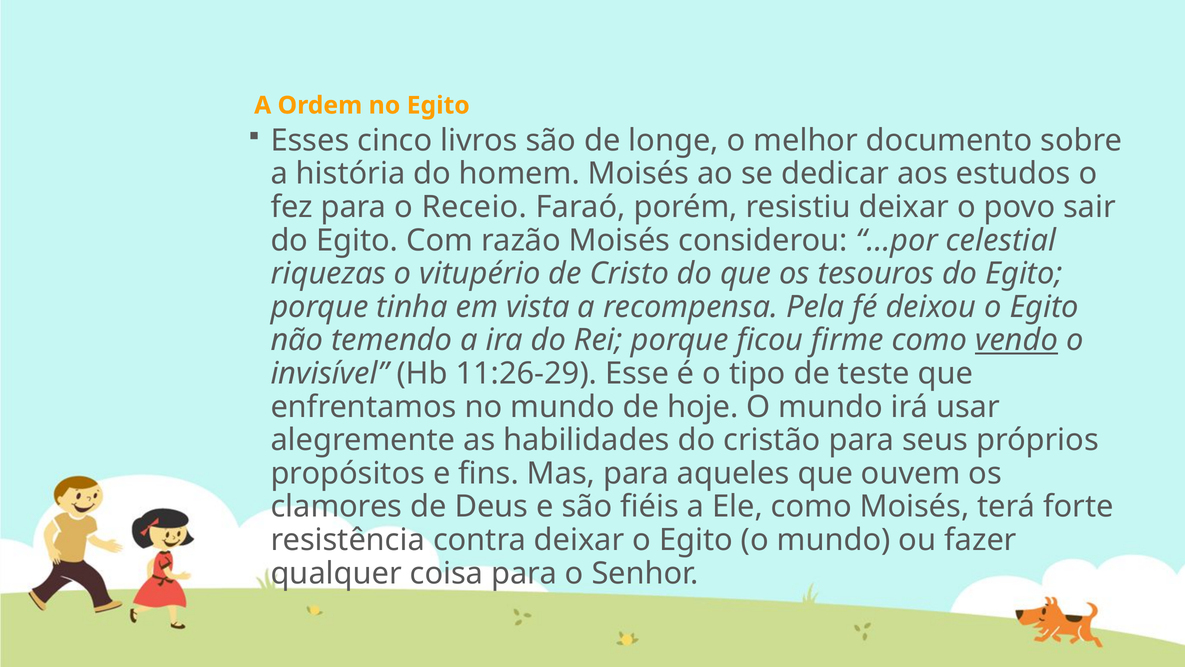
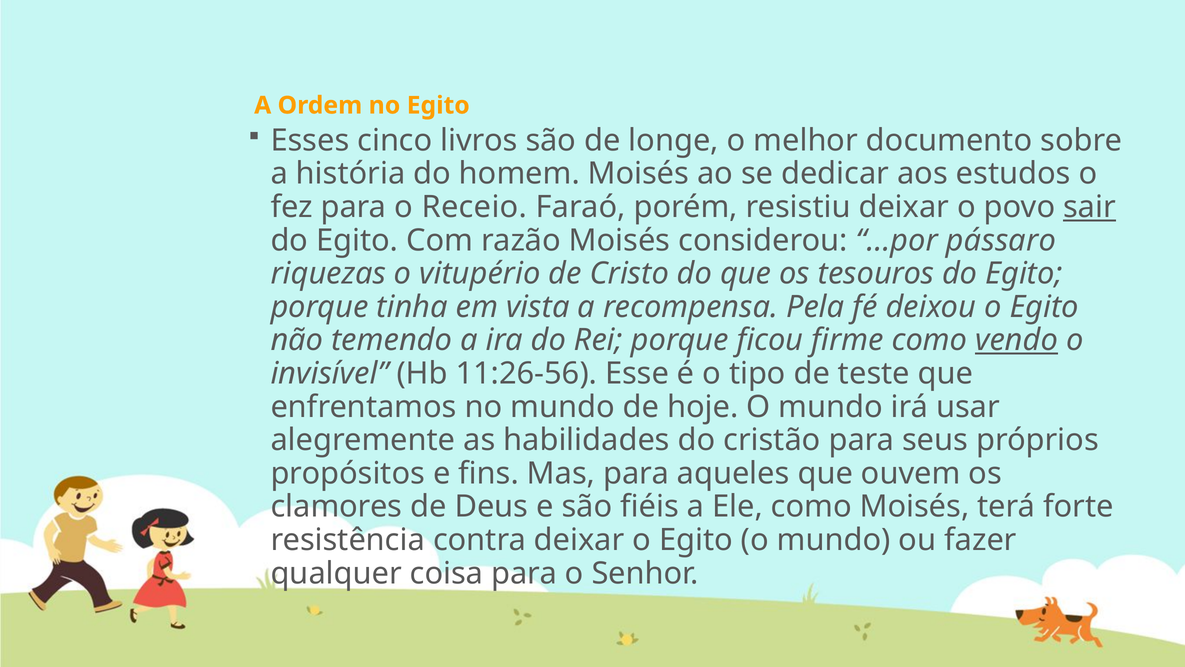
sair underline: none -> present (1090, 207)
celestial: celestial -> pássaro (1001, 240)
11:26-29: 11:26-29 -> 11:26-56 (526, 373)
